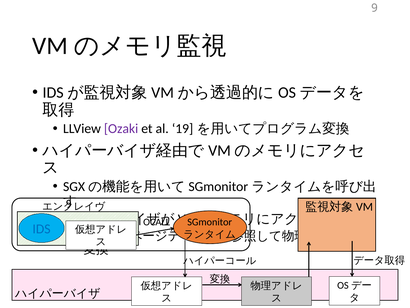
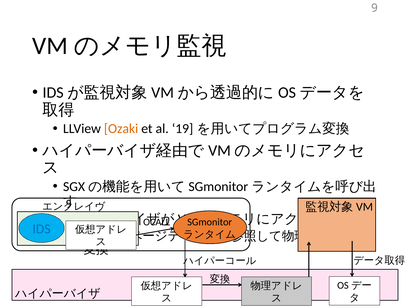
Ozaki colour: purple -> orange (121, 128)
